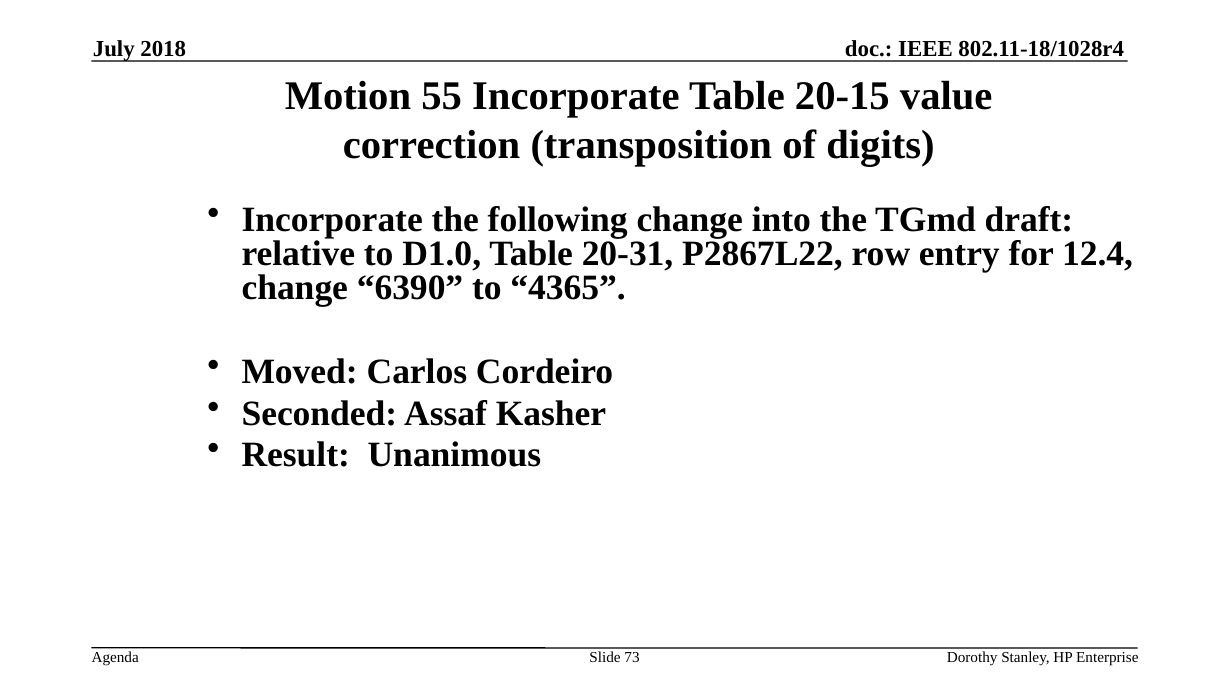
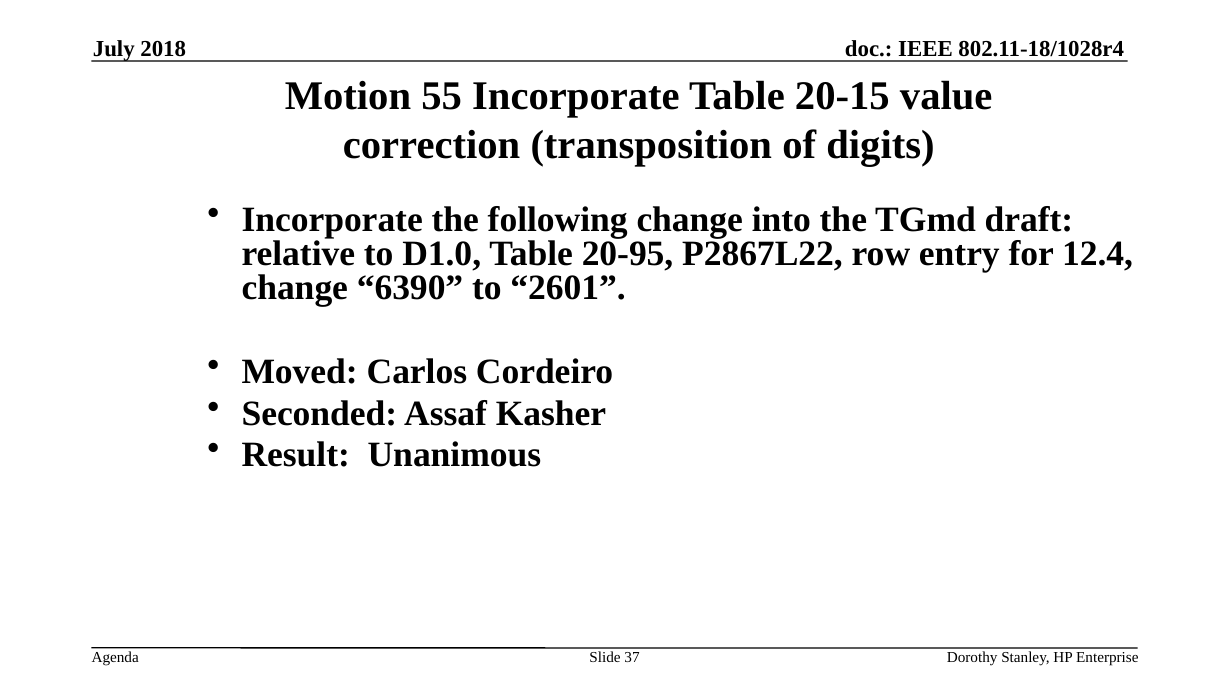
20-31: 20-31 -> 20-95 (628, 254)
4365: 4365 -> 2601 (568, 288)
73: 73 -> 37 (632, 658)
